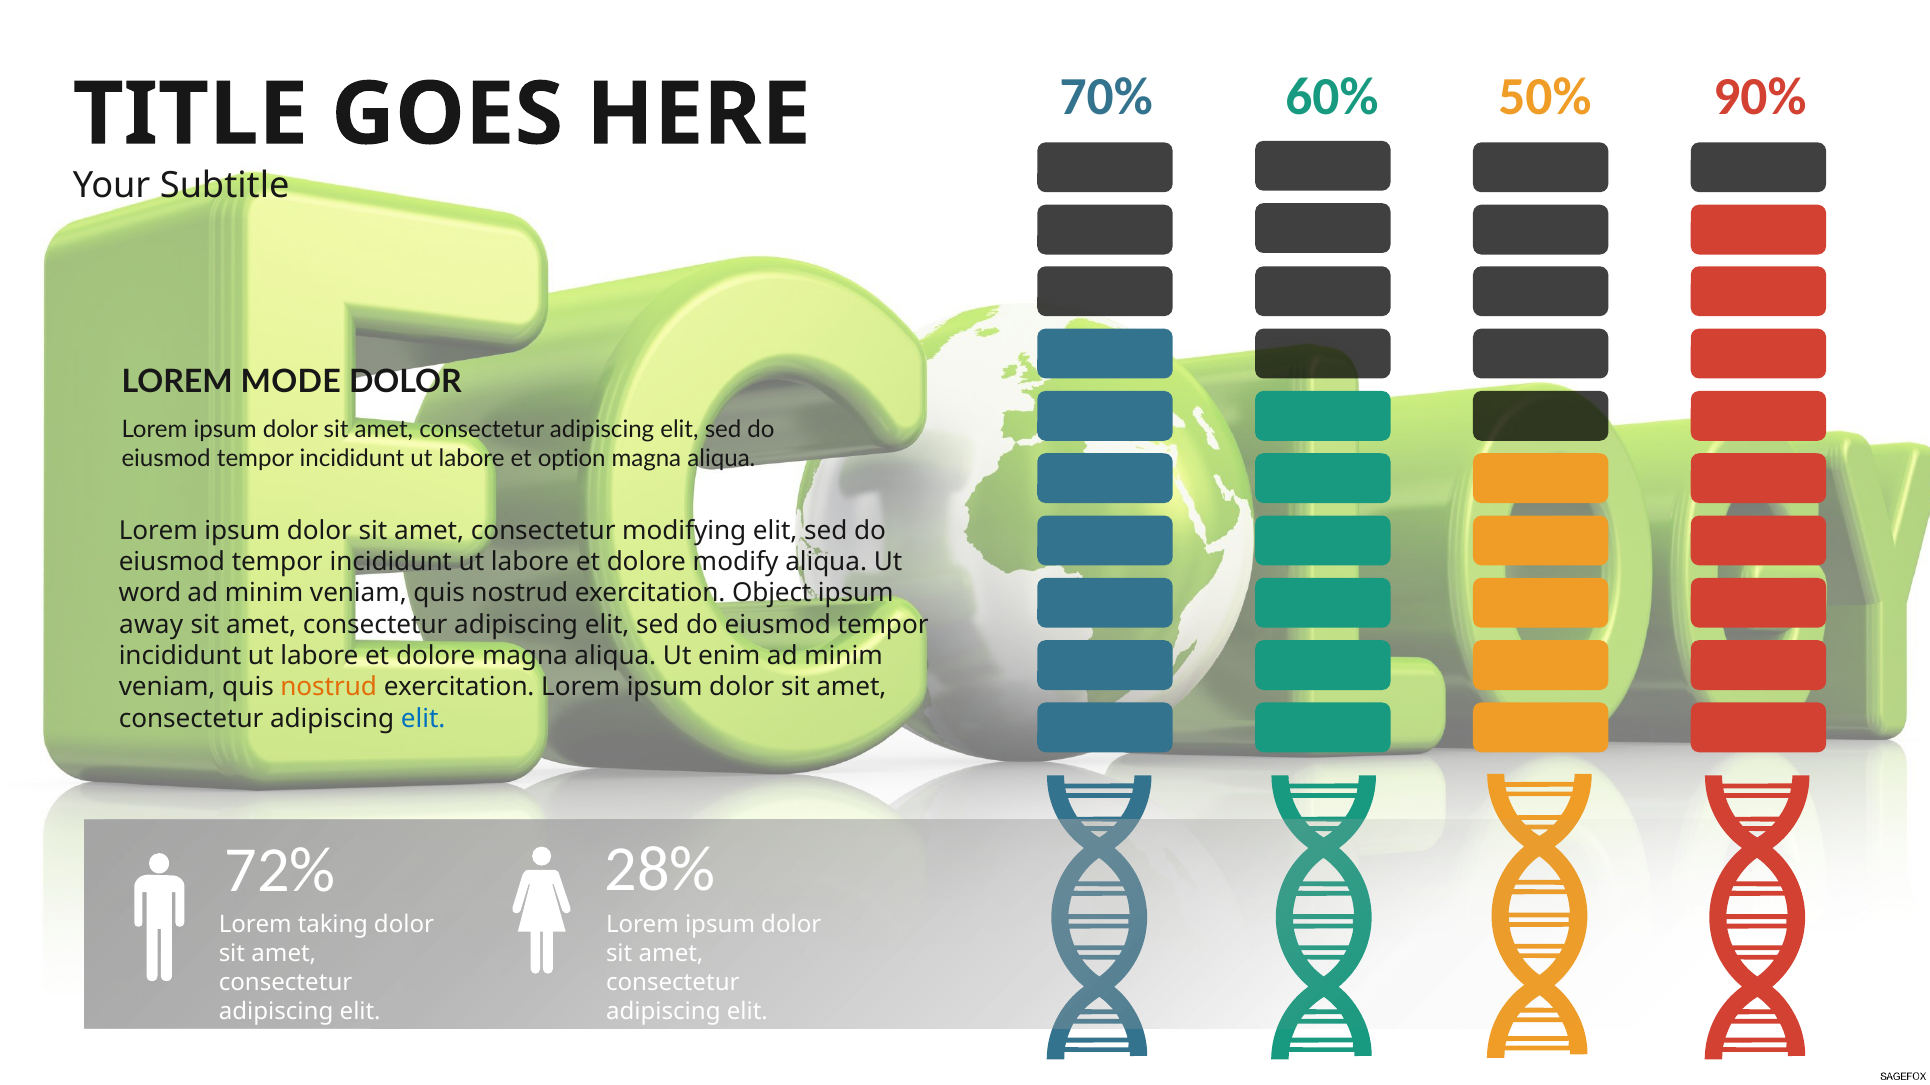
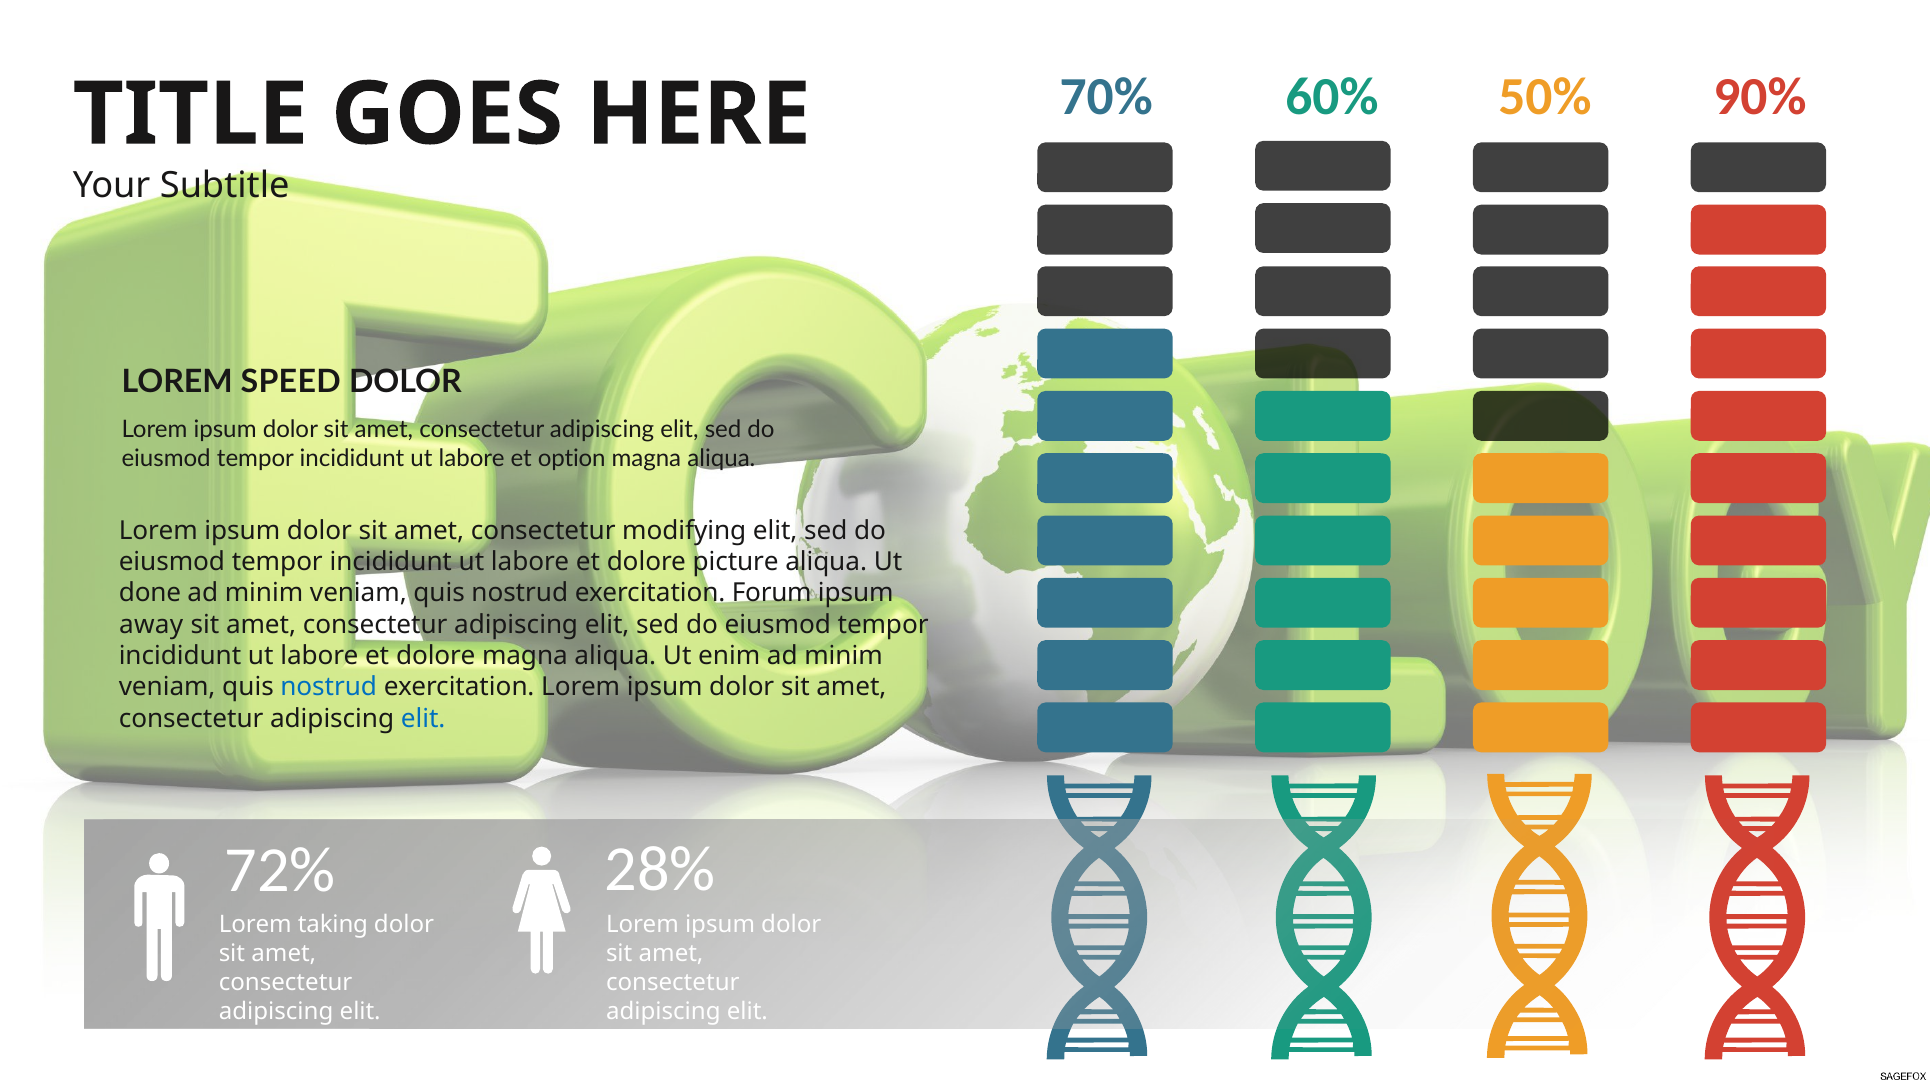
MODE: MODE -> SPEED (291, 382)
modify: modify -> picture (736, 562)
word: word -> done (150, 594)
Object: Object -> Forum (772, 594)
nostrud colour: orange -> blue (329, 688)
